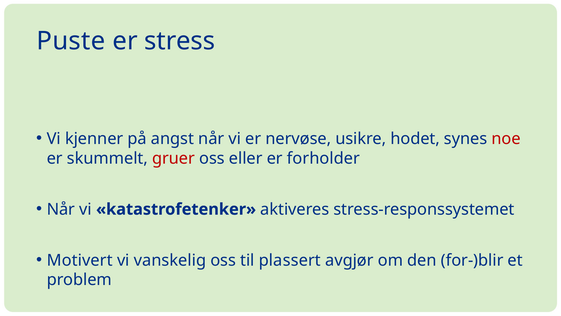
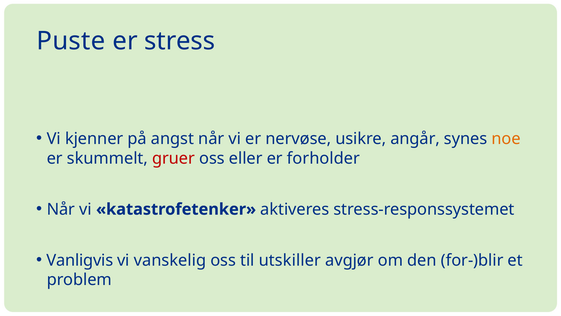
hodet: hodet -> angår (415, 139)
noe colour: red -> orange (506, 139)
Motivert: Motivert -> Vanligvis (80, 260)
plassert: plassert -> utskiller (290, 260)
